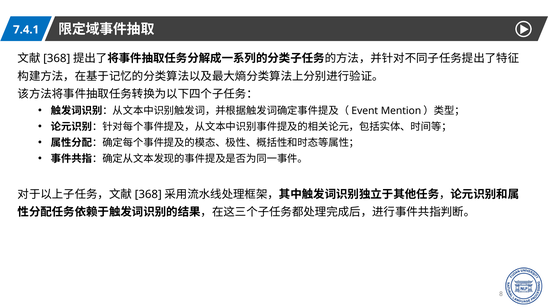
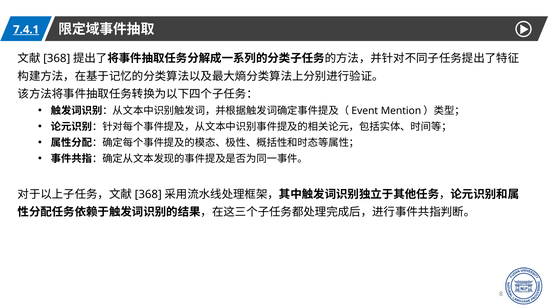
7.4.1 underline: none -> present (26, 30)
